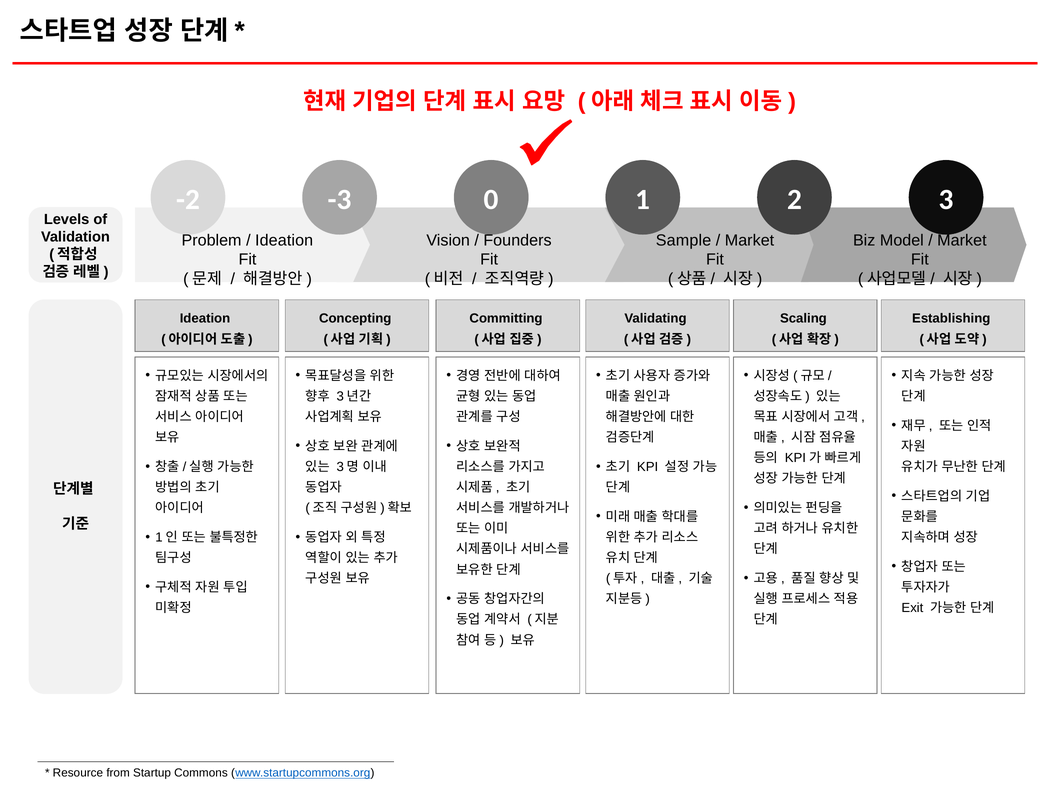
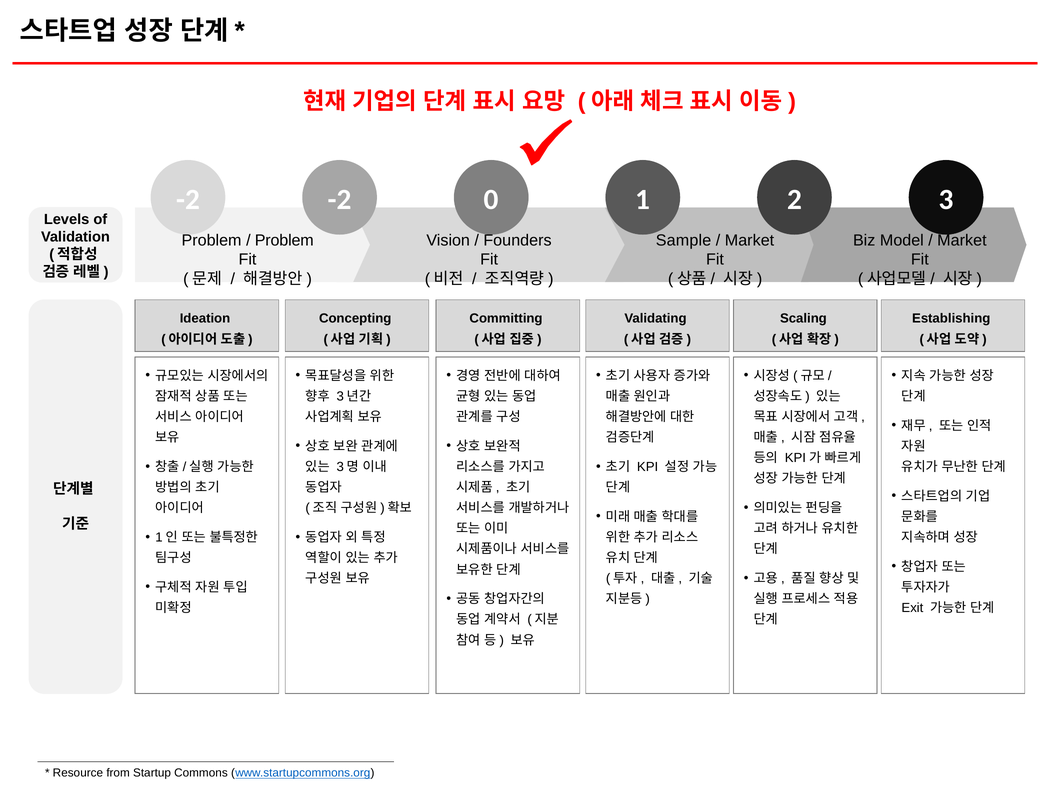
-2 -3: -3 -> -2 (340, 199)
Ideation: Ideation -> Problem (284, 240)
